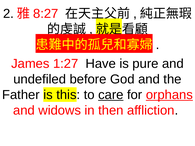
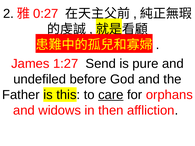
8:27: 8:27 -> 0:27 (46, 14)
Have: Have -> Send (101, 64)
orphans underline: present -> none (169, 95)
